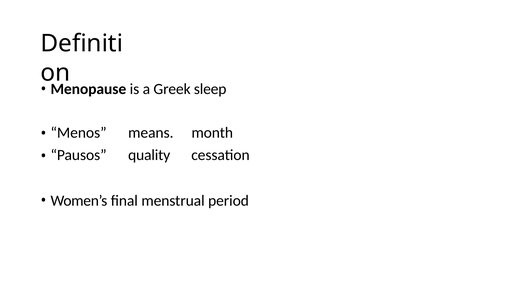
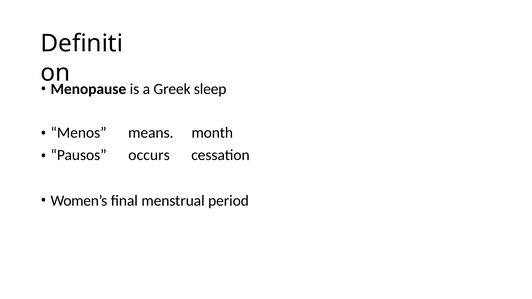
quality: quality -> occurs (149, 155)
